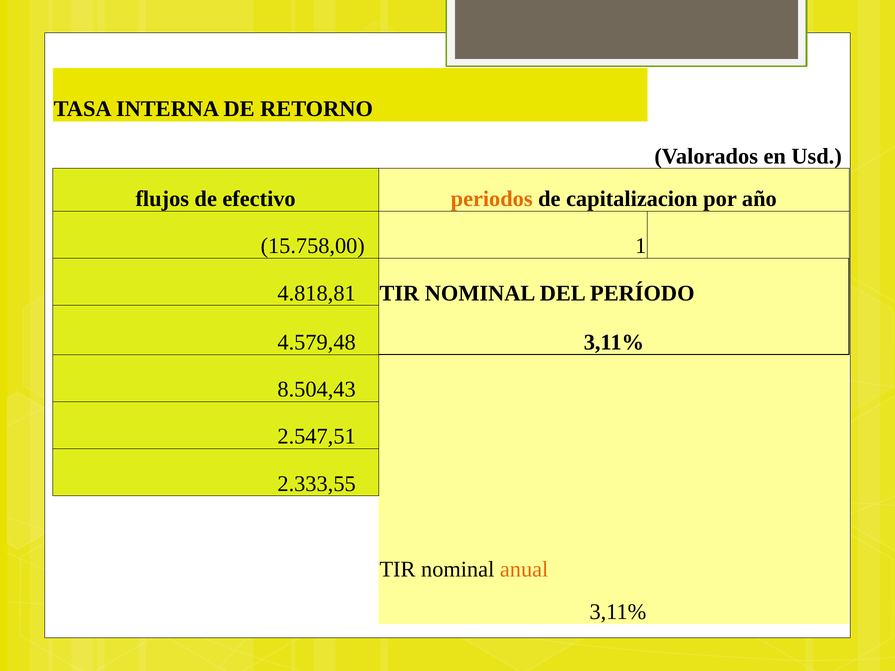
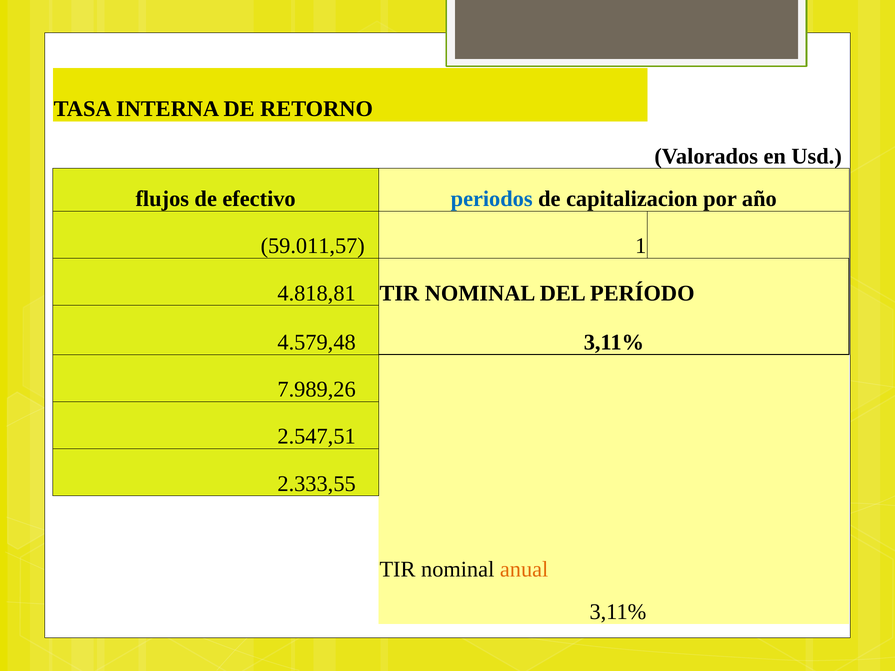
periodos colour: orange -> blue (492, 199)
15.758,00: 15.758,00 -> 59.011,57 (313, 246)
8.504,43: 8.504,43 -> 7.989,26 (317, 390)
